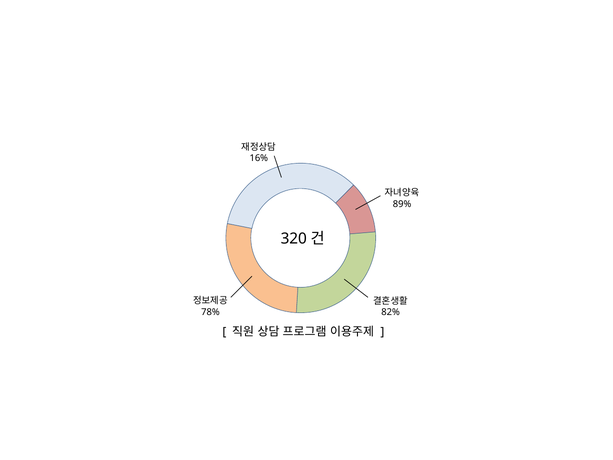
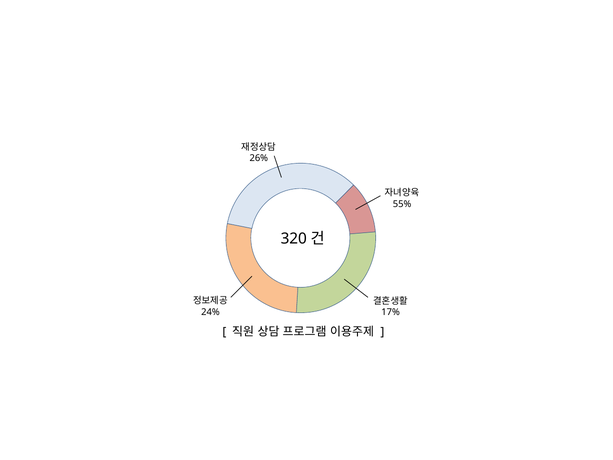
16%: 16% -> 26% (259, 158)
89%: 89% -> 55% (402, 204)
78%: 78% -> 24% (210, 312)
82%: 82% -> 17% (391, 312)
